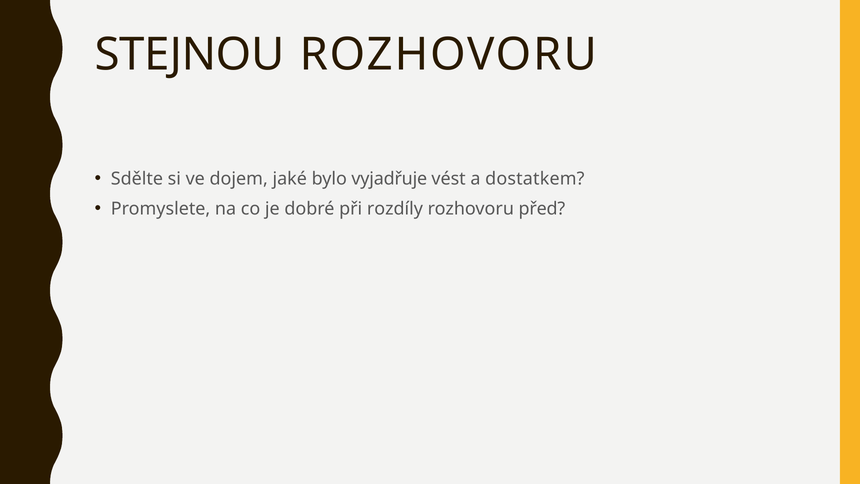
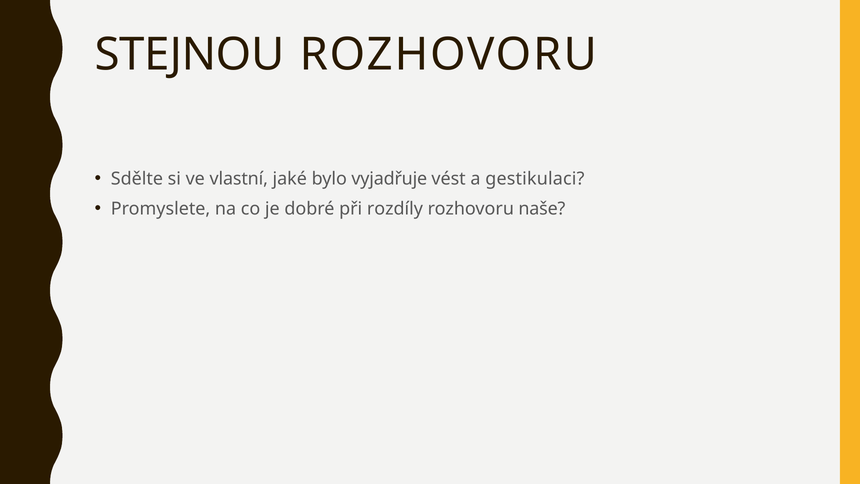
dojem: dojem -> vlastní (239, 179)
dostatkem: dostatkem -> gestikulaci (535, 179)
před: před -> naše (542, 209)
